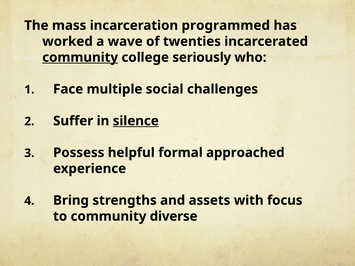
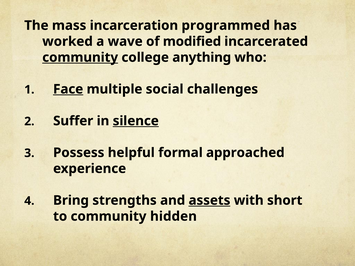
twenties: twenties -> modified (192, 41)
seriously: seriously -> anything (202, 57)
Face underline: none -> present (68, 89)
assets underline: none -> present (209, 201)
focus: focus -> short (285, 201)
diverse: diverse -> hidden (173, 217)
